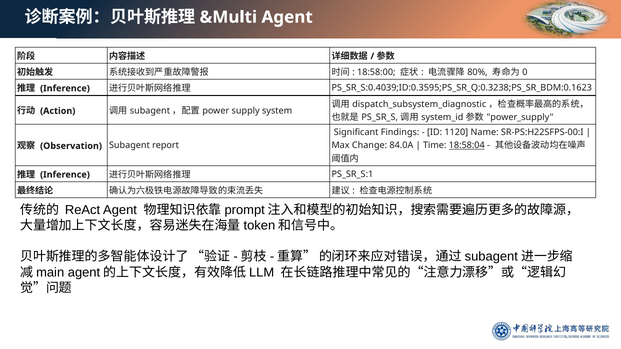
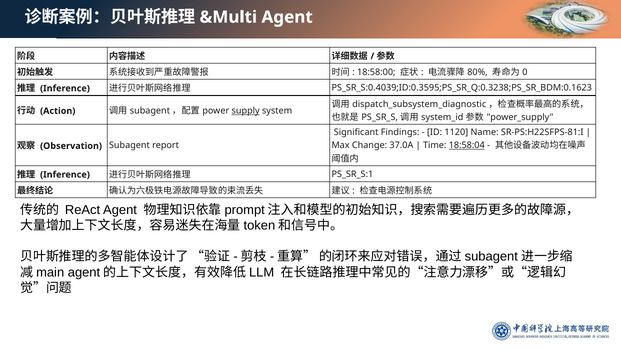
supply underline: none -> present (246, 111)
SR-PS:H22SFPS-00:I: SR-PS:H22SFPS-00:I -> SR-PS:H22SFPS-81:I (542, 132)
84.0A: 84.0A -> 37.0A (401, 146)
